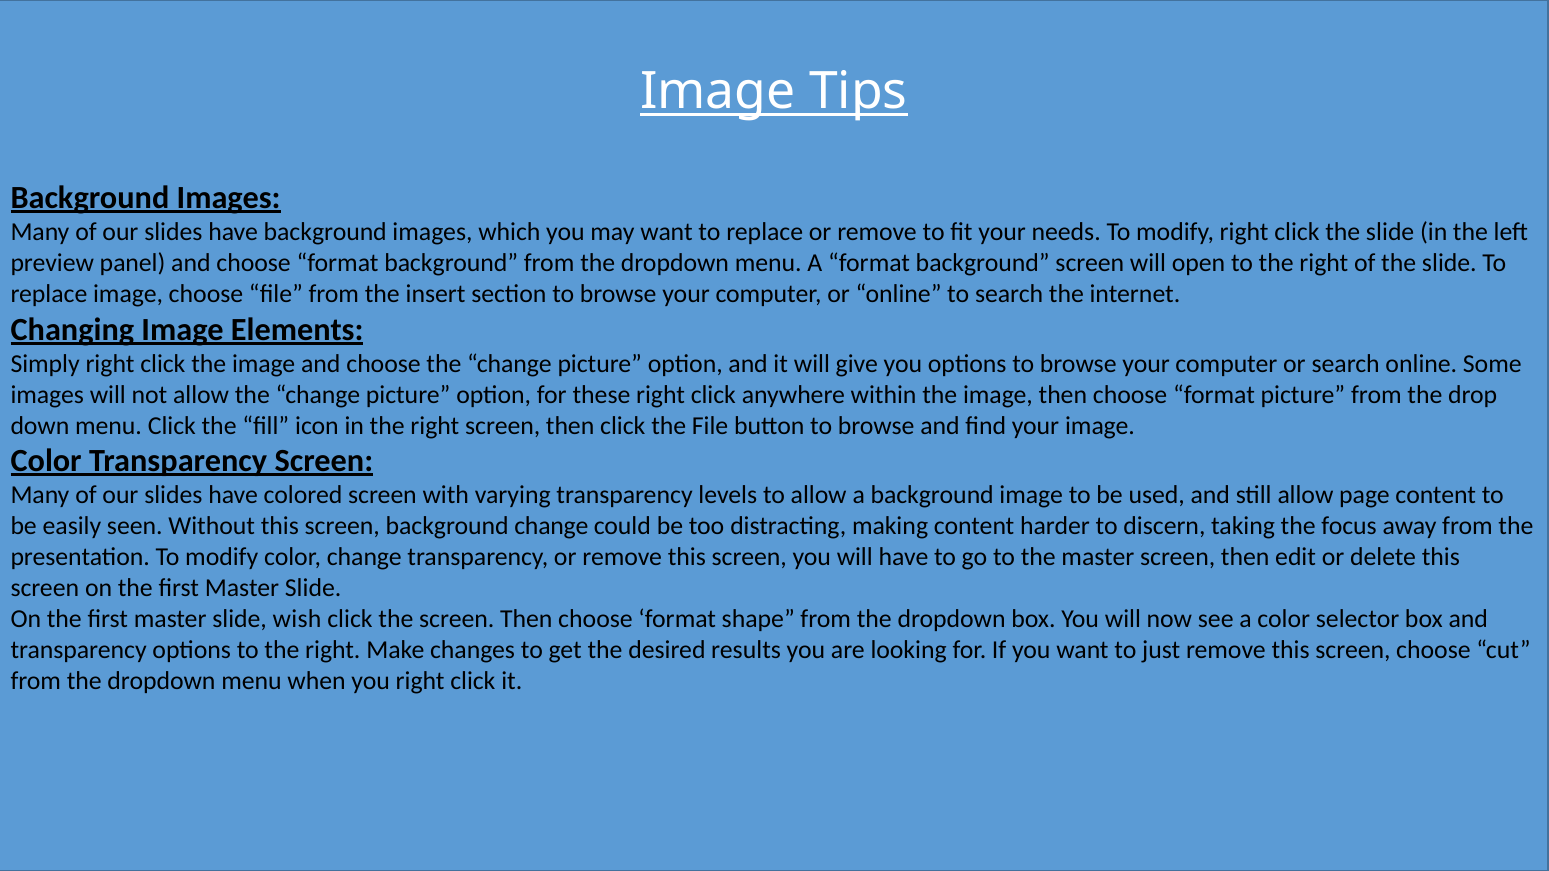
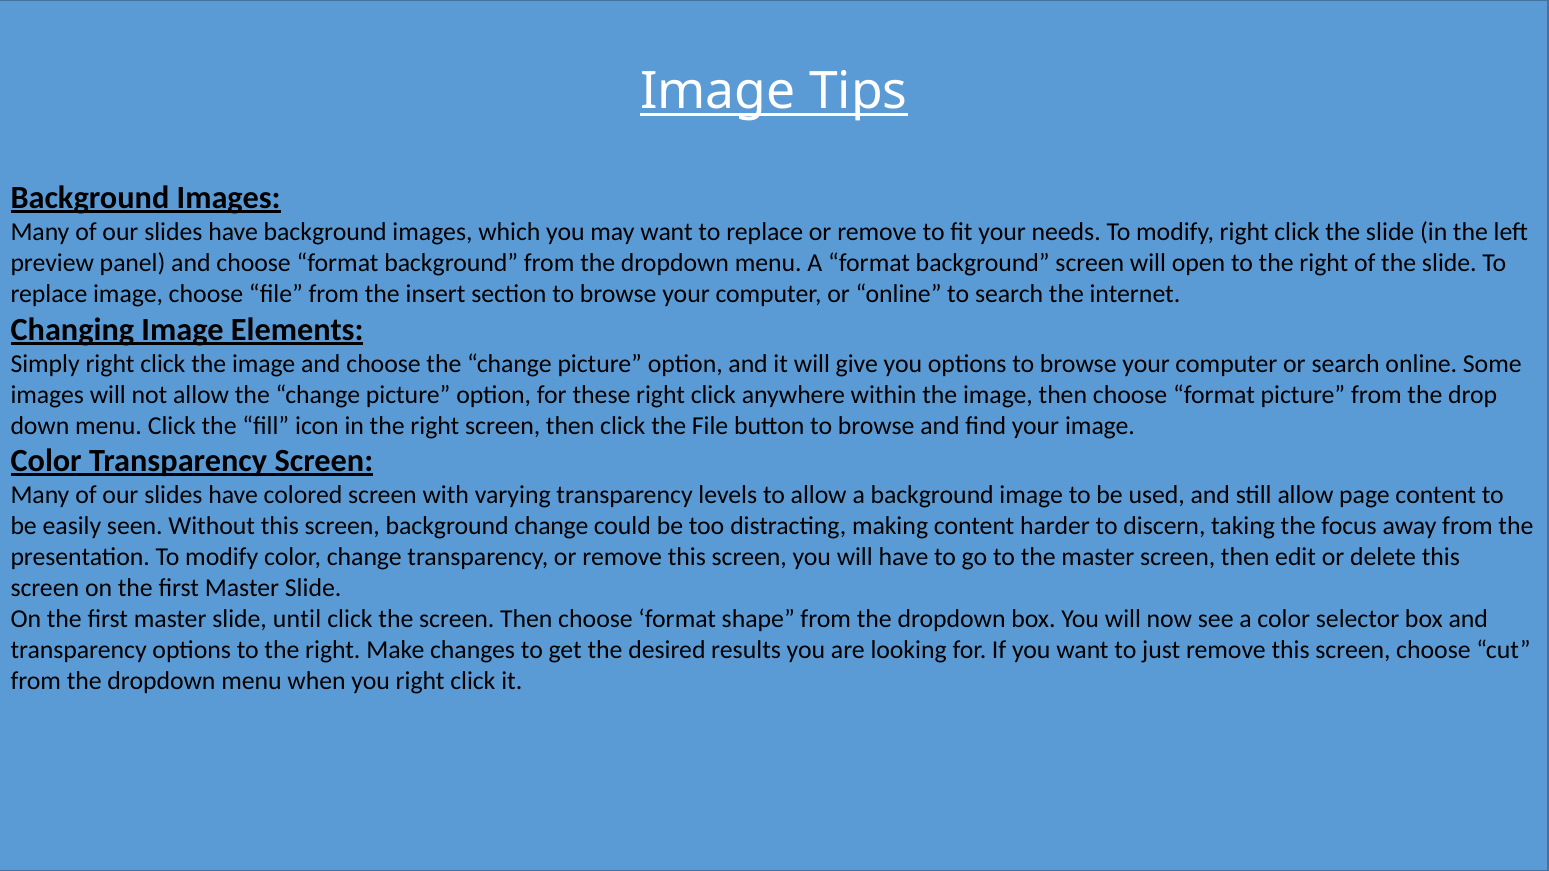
wish: wish -> until (297, 619)
